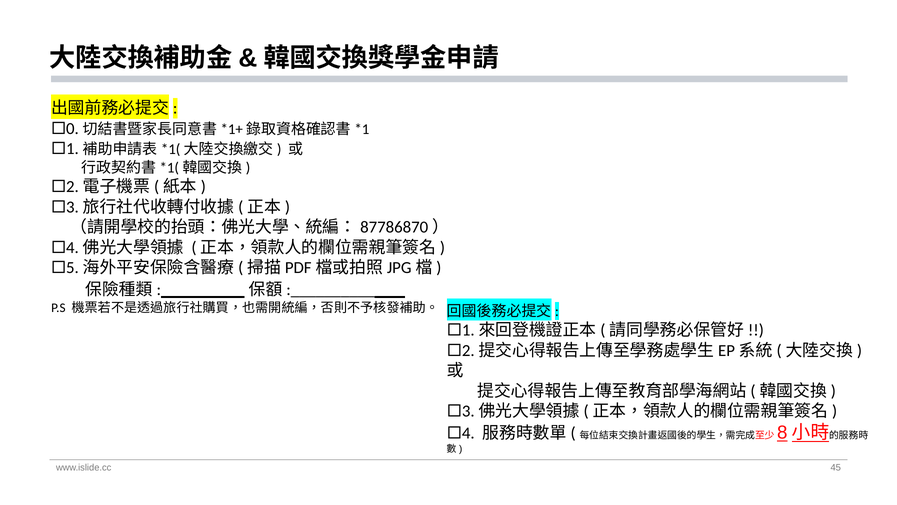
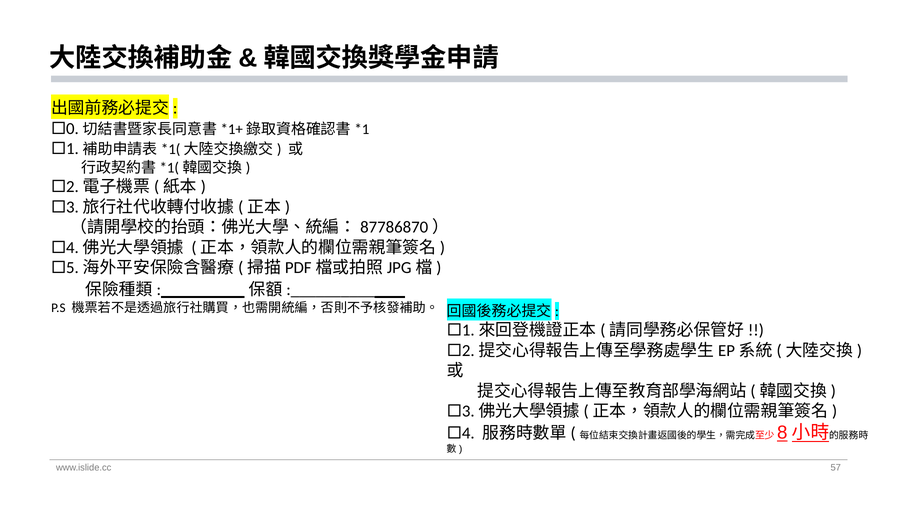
45: 45 -> 57 (836, 467)
